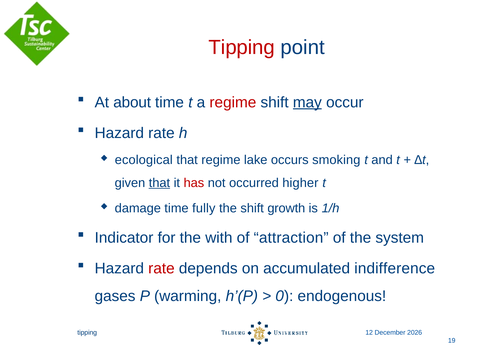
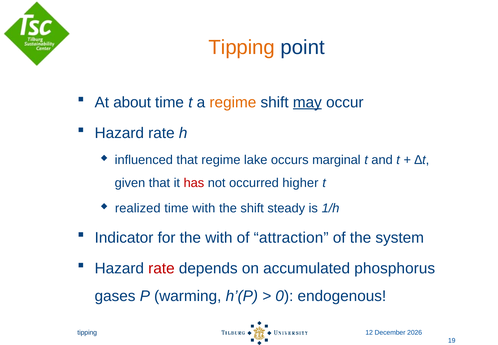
Tipping colour: red -> orange (242, 47)
regime colour: red -> orange (233, 102)
ecological: ecological -> influenced (144, 160)
smoking: smoking -> marginal (336, 160)
that underline: present -> none (159, 183)
damage: damage -> realized (138, 208)
time fully: fully -> with (204, 208)
growth: growth -> steady (286, 208)
indifference: indifference -> phosphorus (395, 268)
